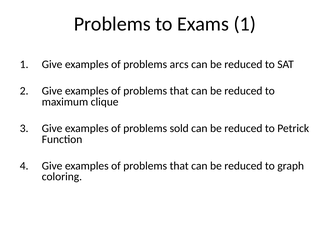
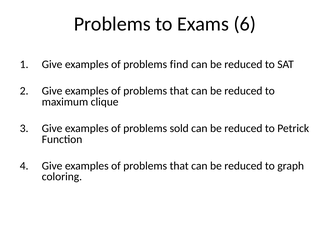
Exams 1: 1 -> 6 (245, 24)
arcs: arcs -> find (179, 64)
